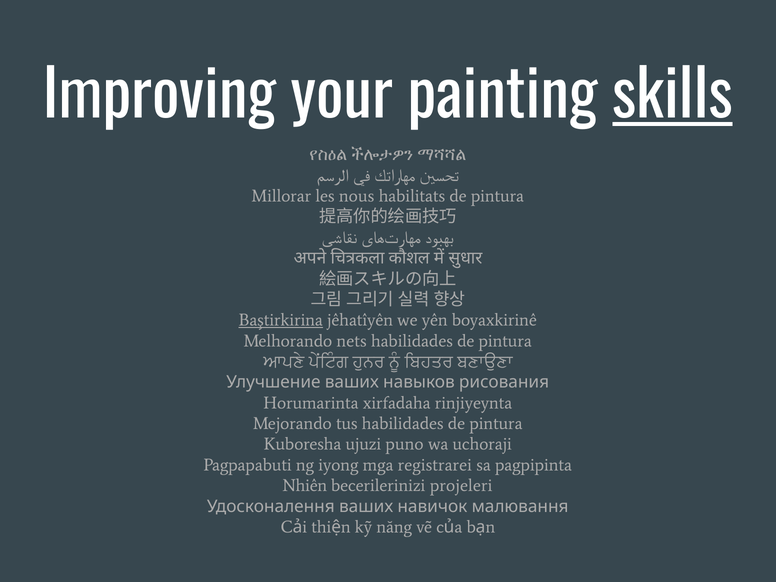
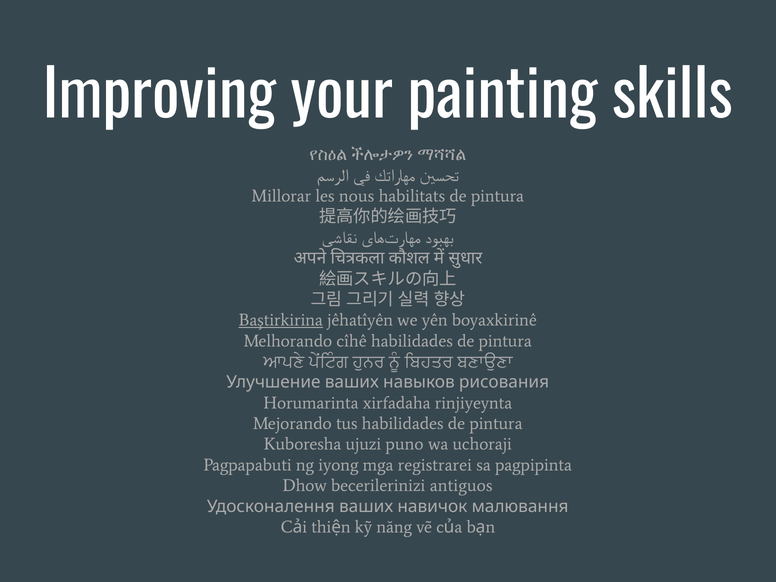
skills underline: present -> none (673, 96)
nets: nets -> cîhê (352, 341)
Nhiên: Nhiên -> Dhow (305, 486)
projeleri: projeleri -> antiguos (461, 486)
